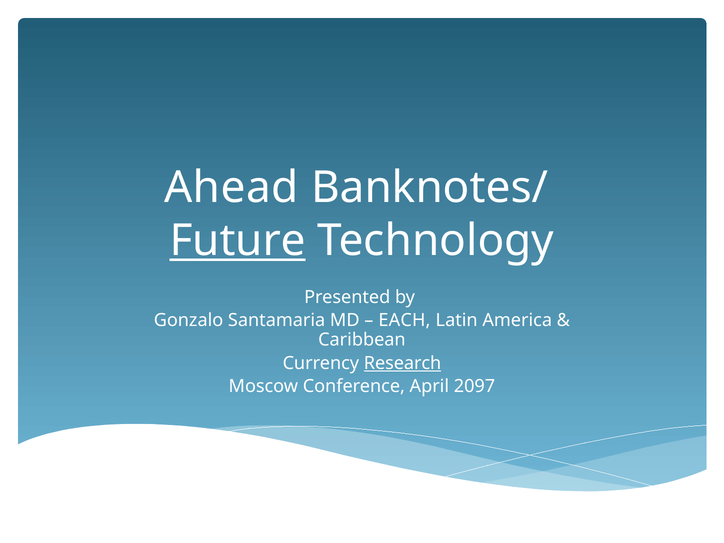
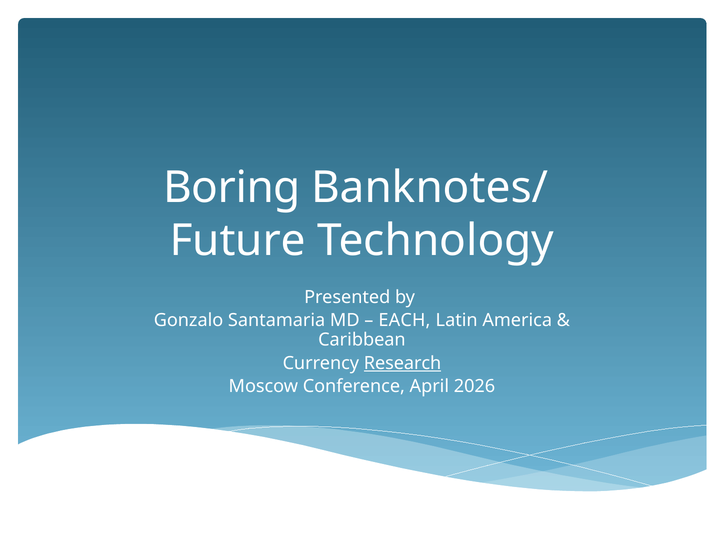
Ahead: Ahead -> Boring (232, 187)
Future underline: present -> none (238, 241)
2097: 2097 -> 2026 (474, 386)
